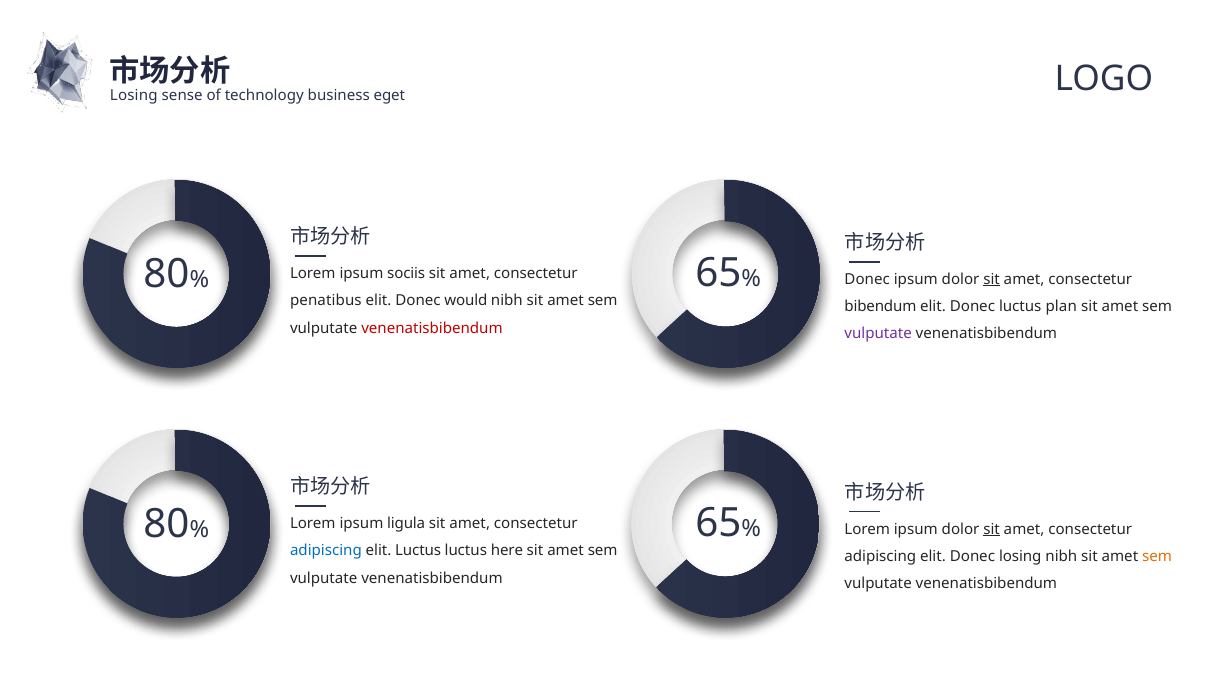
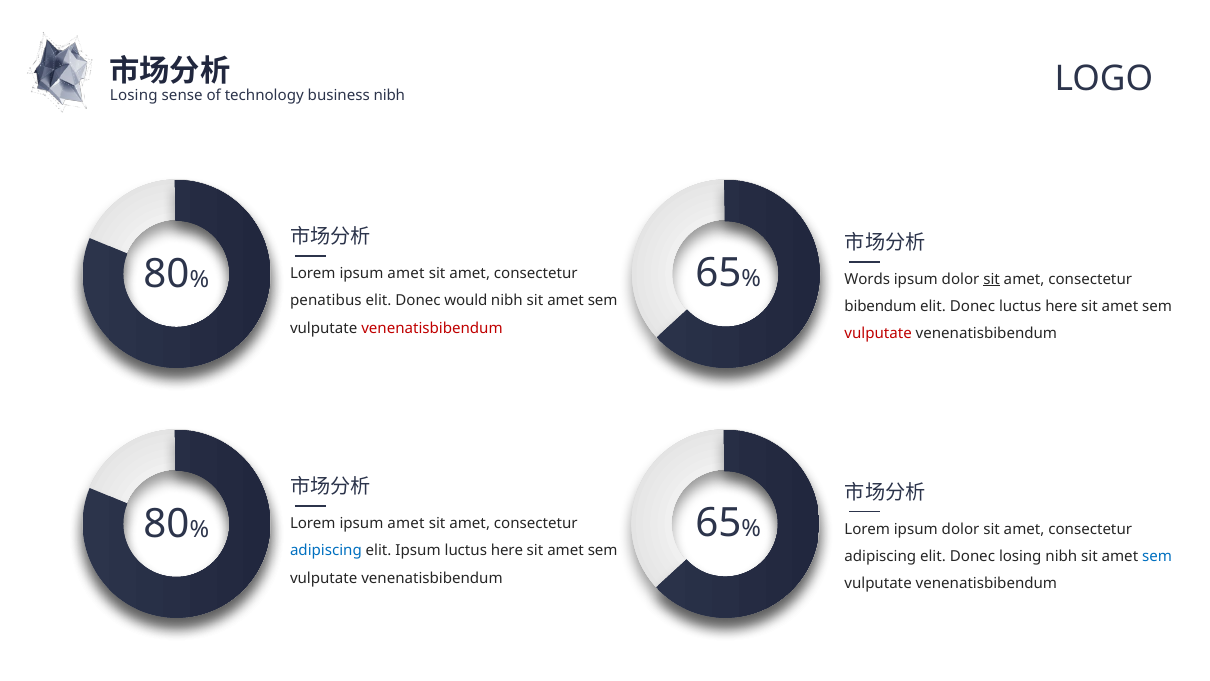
business eget: eget -> nibh (389, 95)
sociis: sociis -> amet (406, 273)
Donec: Donec -> Words (867, 279)
Donec luctus plan: plan -> here (1061, 306)
vulputate colour: purple -> red (878, 334)
ligula: ligula -> amet (406, 523)
sit underline: present -> none (992, 529)
elit Luctus: Luctus -> Ipsum (418, 550)
sem colour: orange -> blue (1157, 556)
